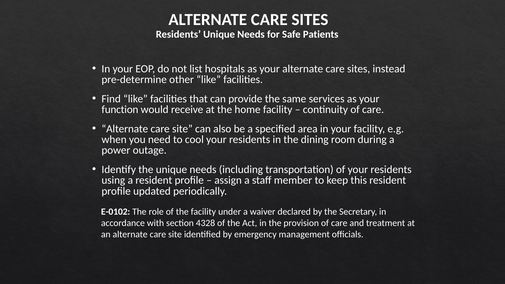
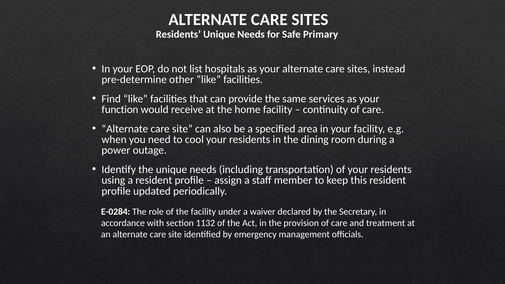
Patients: Patients -> Primary (321, 34)
E-0102: E-0102 -> E-0284 (116, 212)
4328: 4328 -> 1132 (205, 223)
